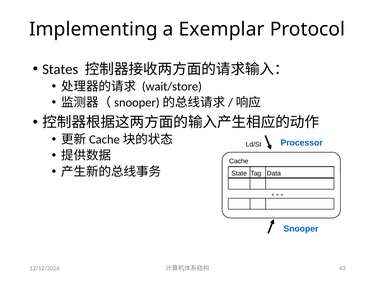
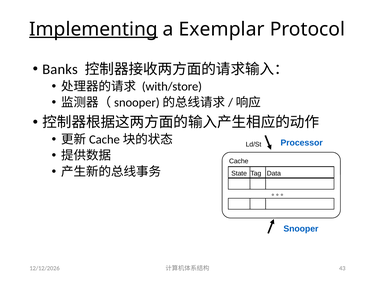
Implementing underline: none -> present (93, 29)
States: States -> Banks (60, 69)
wait/store: wait/store -> with/store (172, 87)
